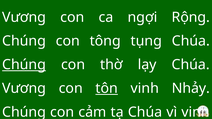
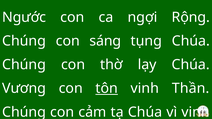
Vương: Vương -> Ngước (24, 17)
tông: tông -> sáng (105, 41)
Chúng underline: present -> none (24, 65)
Nhảy: Nhảy -> Thần (191, 89)
